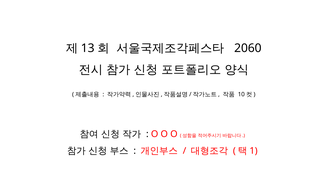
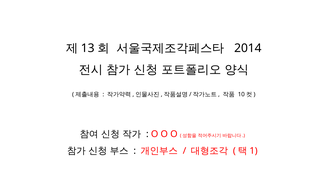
2060: 2060 -> 2014 (248, 48)
